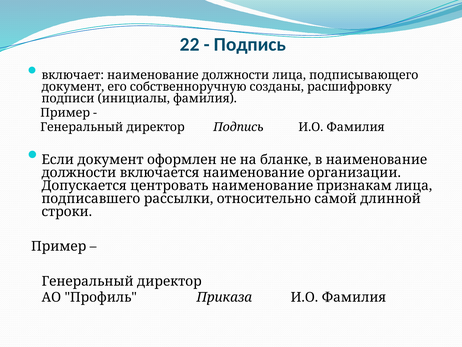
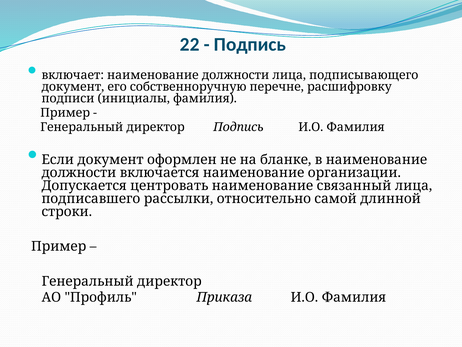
созданы: созданы -> перечне (277, 87)
признакам: признакам -> связанный (354, 185)
